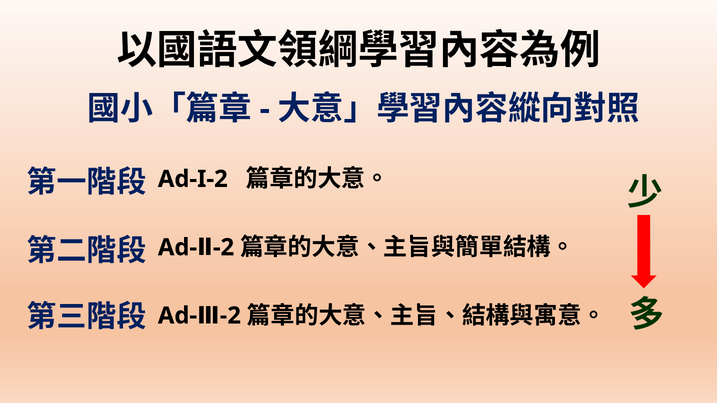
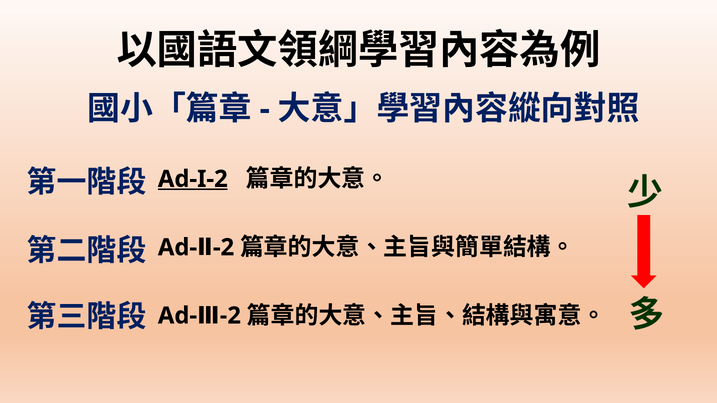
Ad-I-2 underline: none -> present (193, 179)
